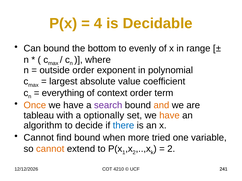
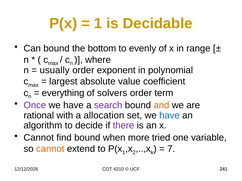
4: 4 -> 1 (98, 23)
outside: outside -> usually (55, 70)
context: context -> solvers (112, 93)
Once colour: orange -> purple (35, 106)
tableau: tableau -> rational (39, 116)
optionally: optionally -> allocation (104, 116)
have colour: orange -> blue (169, 116)
there colour: blue -> purple (123, 126)
2: 2 -> 7 (171, 149)
